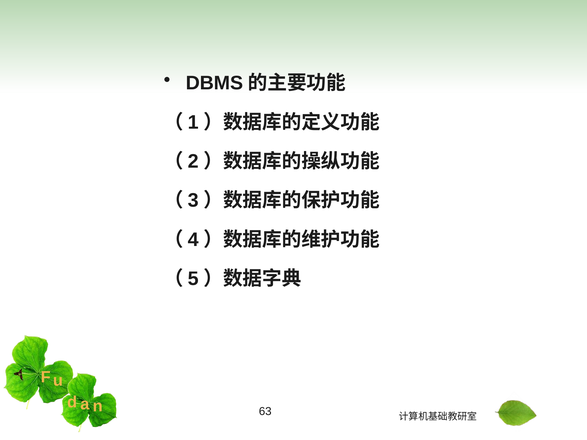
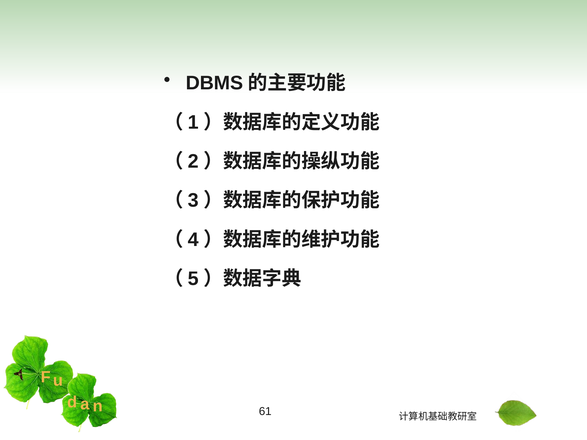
63: 63 -> 61 (265, 412)
